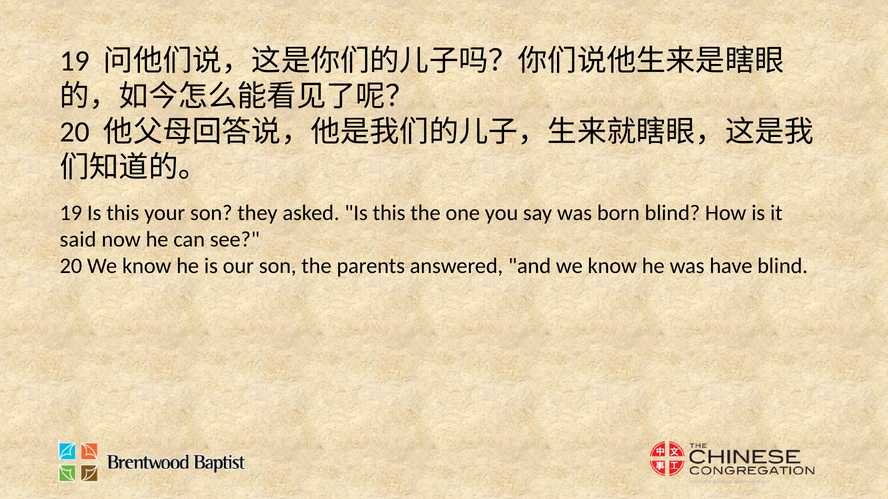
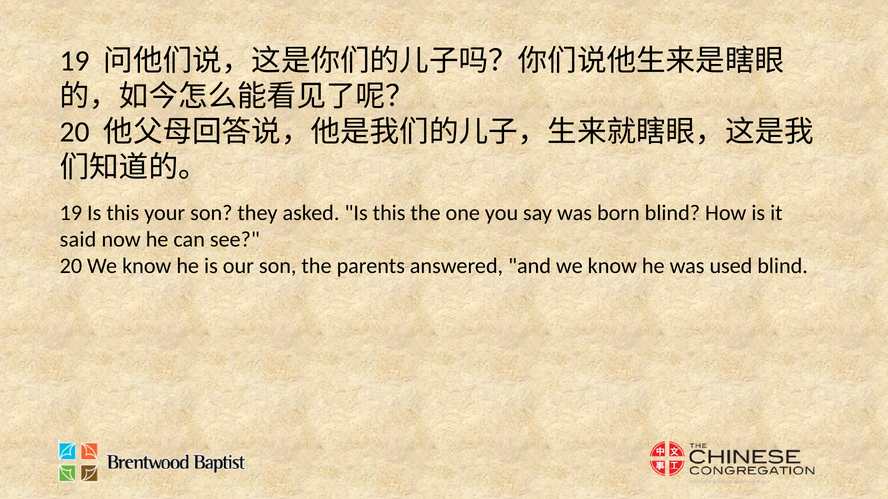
have: have -> used (731, 266)
